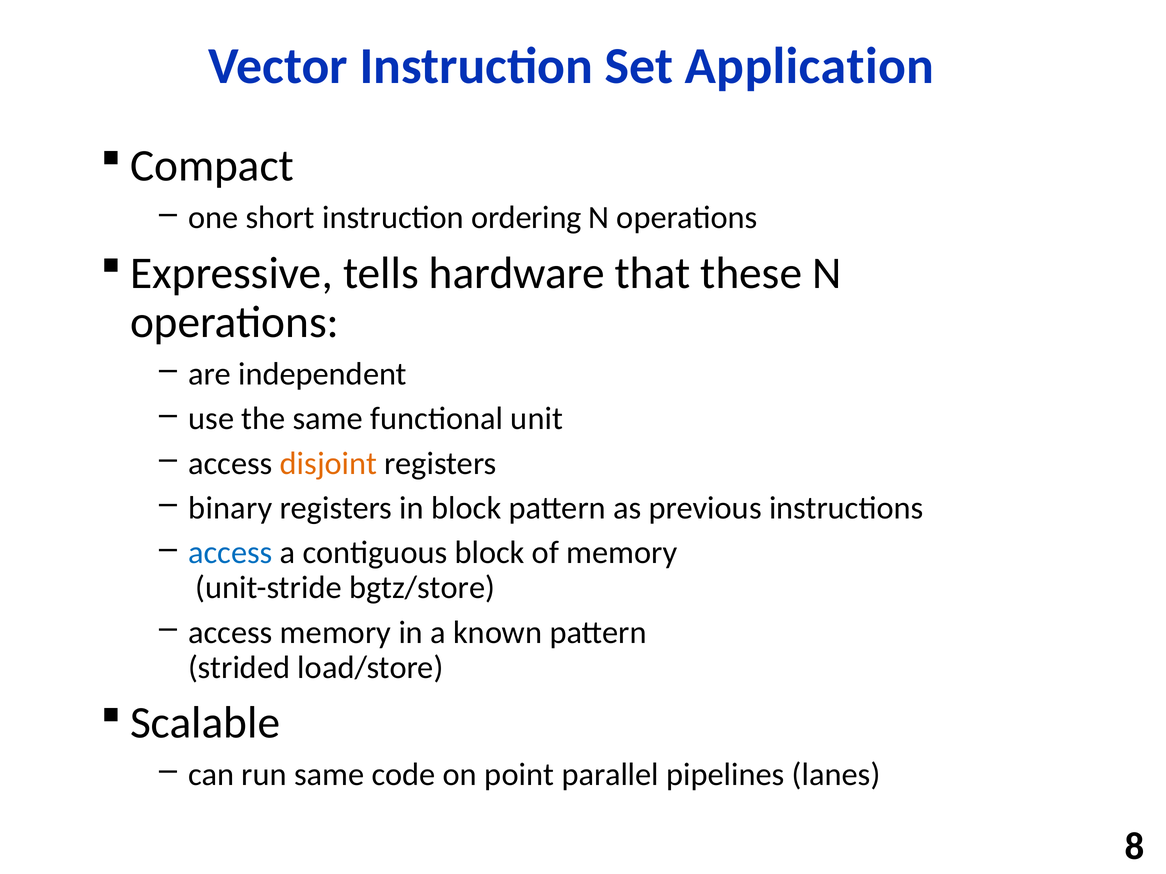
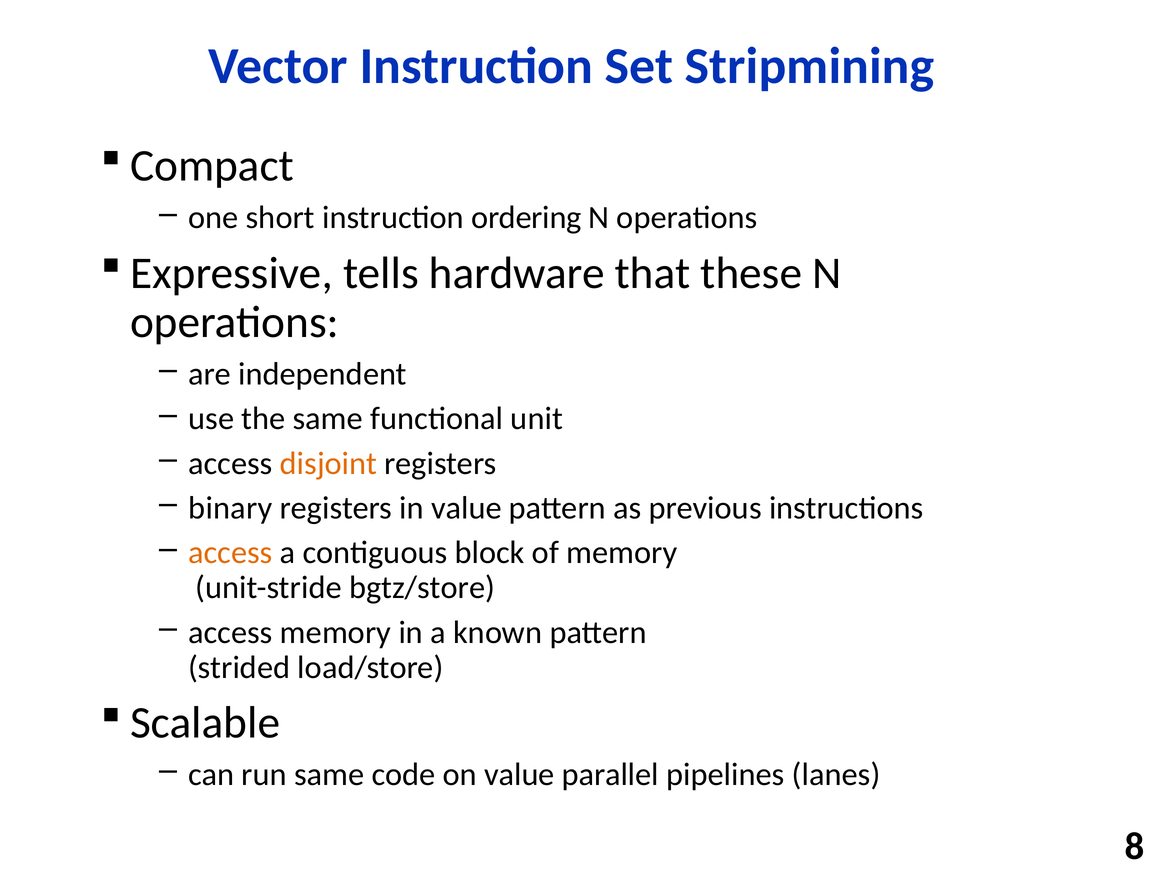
Application: Application -> Stripmining (810, 66)
in block: block -> value (466, 508)
access colour: blue -> orange (230, 553)
on point: point -> value (519, 775)
